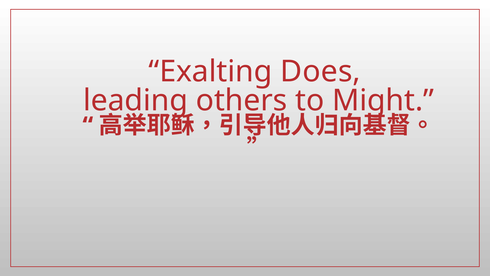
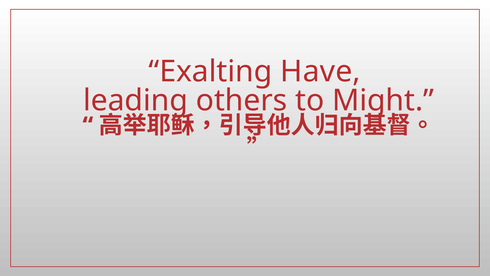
Does: Does -> Have (320, 72)
